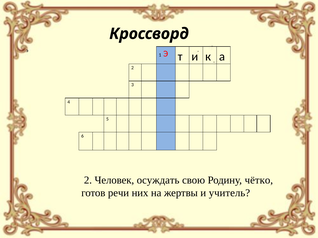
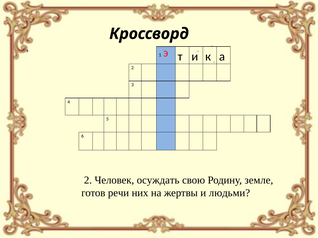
чётко: чётко -> земле (259, 180)
учитель: учитель -> людьми (229, 193)
